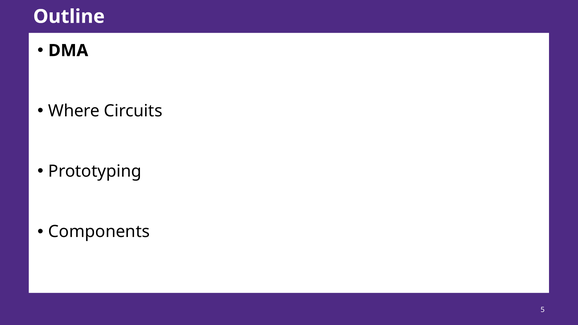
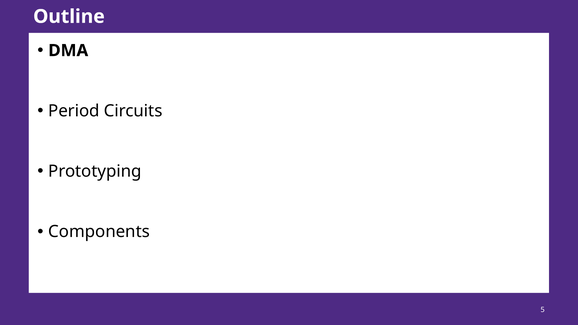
Where: Where -> Period (74, 111)
